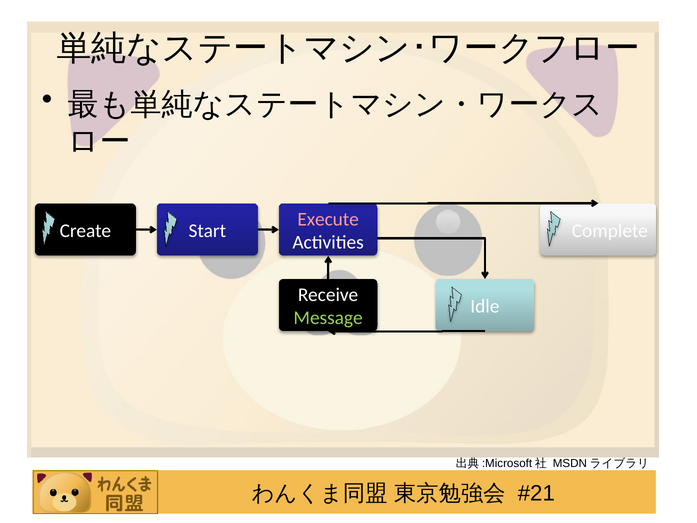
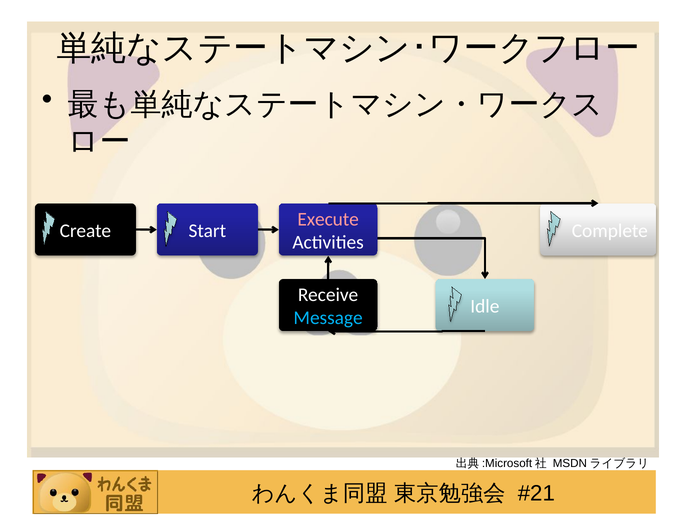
Message colour: light green -> light blue (328, 318)
